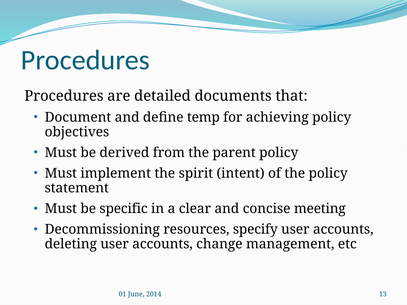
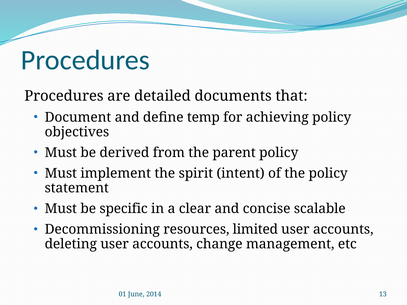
meeting: meeting -> scalable (320, 209)
specify: specify -> limited (255, 230)
